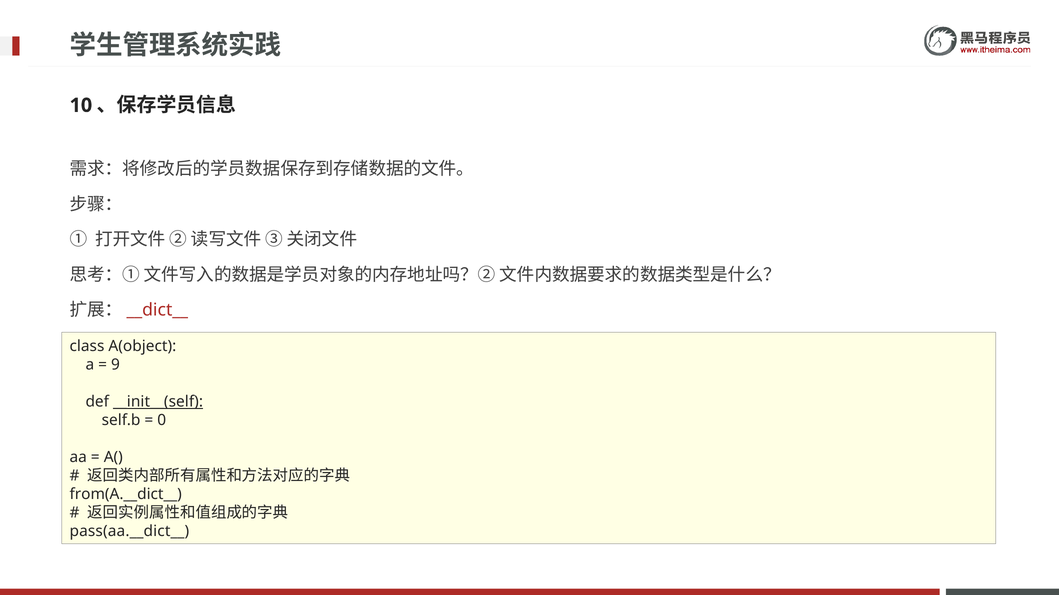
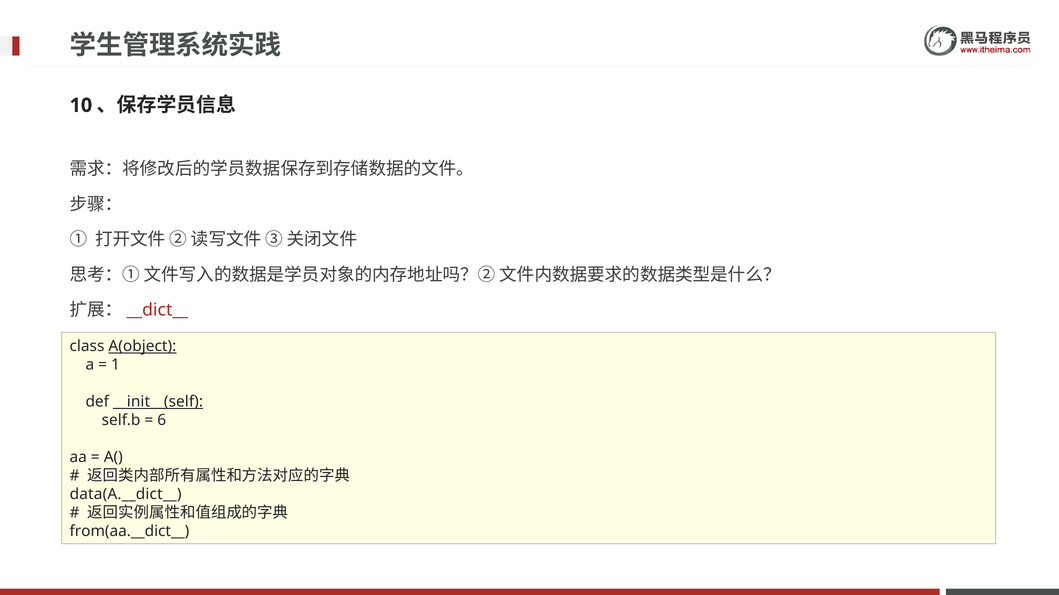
A(object underline: none -> present (142, 347)
9: 9 -> 1 (115, 365)
0: 0 -> 6 (162, 421)
from(A.__dict__: from(A.__dict__ -> data(A.__dict__ (126, 495)
pass(aa.__dict__: pass(aa.__dict__ -> from(aa.__dict__ (129, 532)
